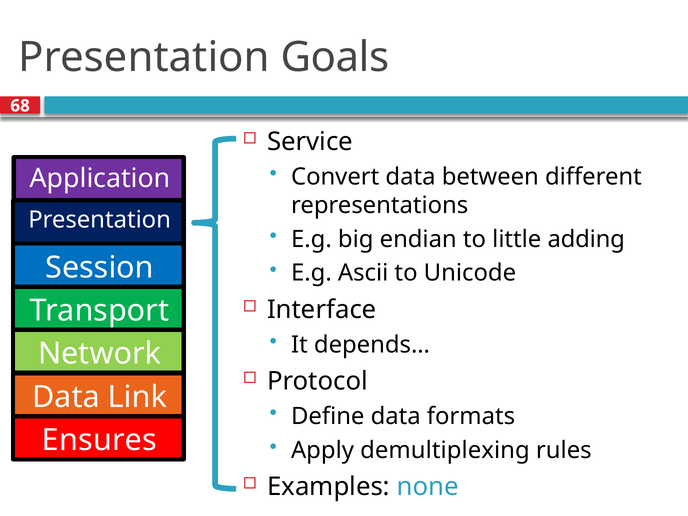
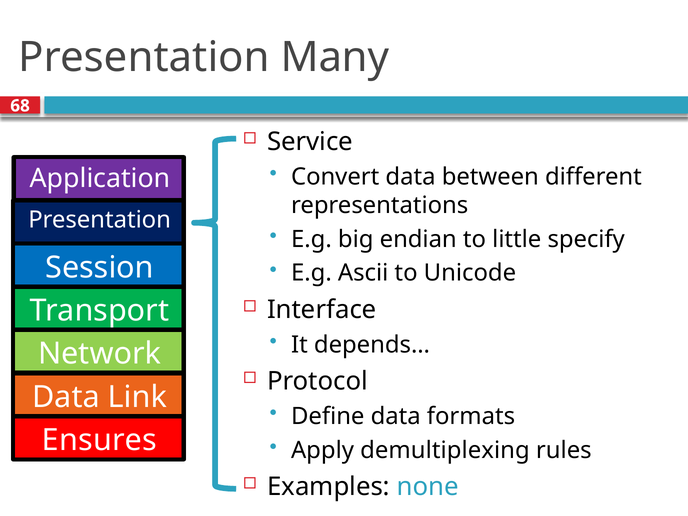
Goals: Goals -> Many (335, 57)
adding: adding -> specify (586, 239)
